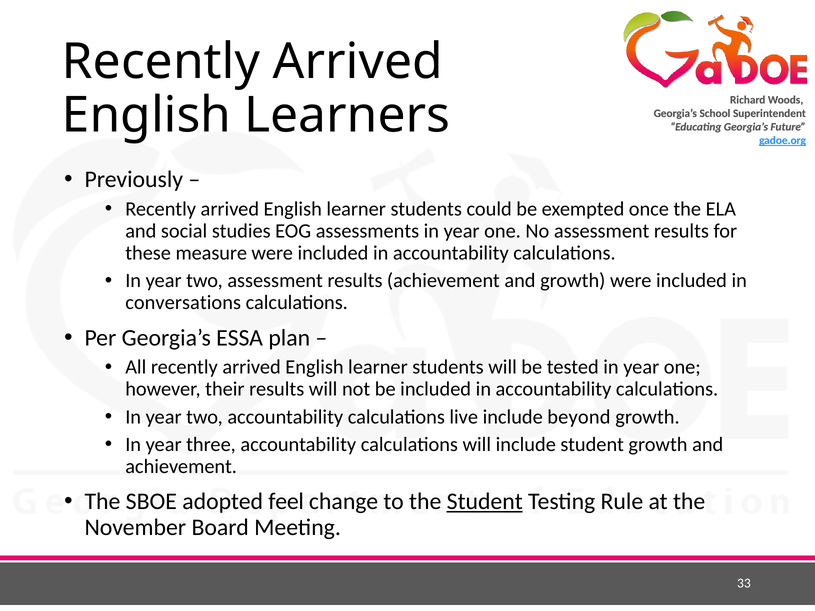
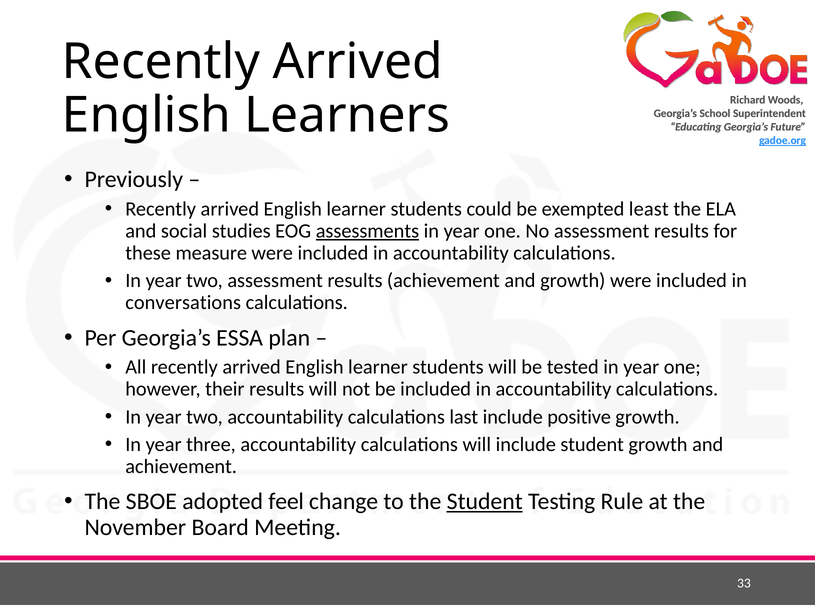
once: once -> least (649, 209)
assessments underline: none -> present (367, 231)
live: live -> last (464, 417)
beyond: beyond -> positive (579, 417)
